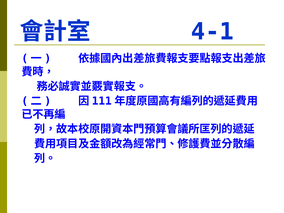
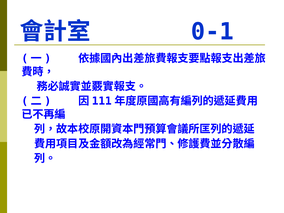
4-1: 4-1 -> 0-1 (212, 32)
